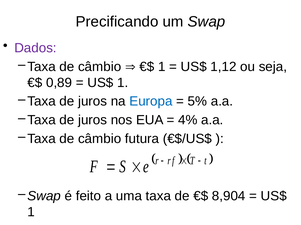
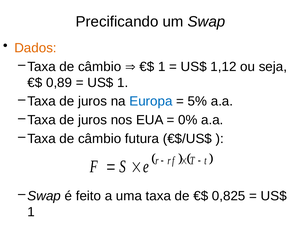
Dados colour: purple -> orange (35, 48)
4%: 4% -> 0% (188, 120)
8,904: 8,904 -> 0,825 (229, 197)
